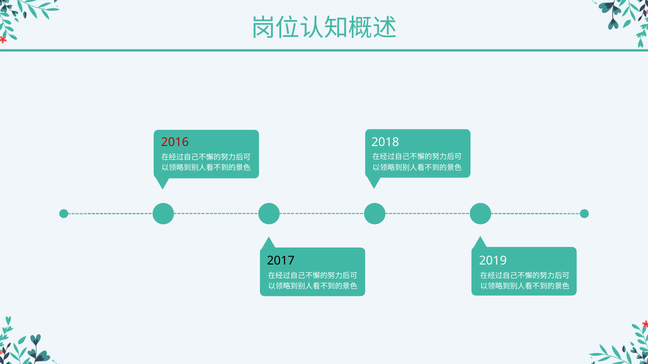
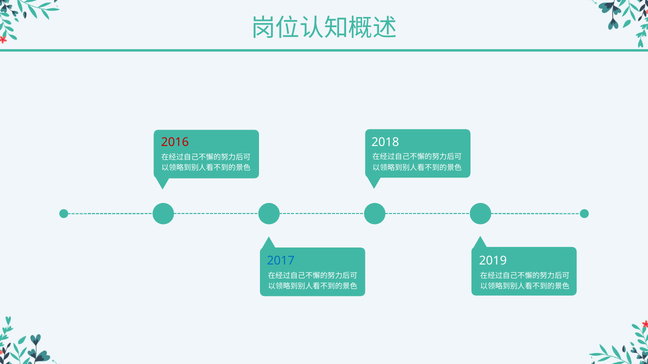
2017 colour: black -> blue (281, 261)
